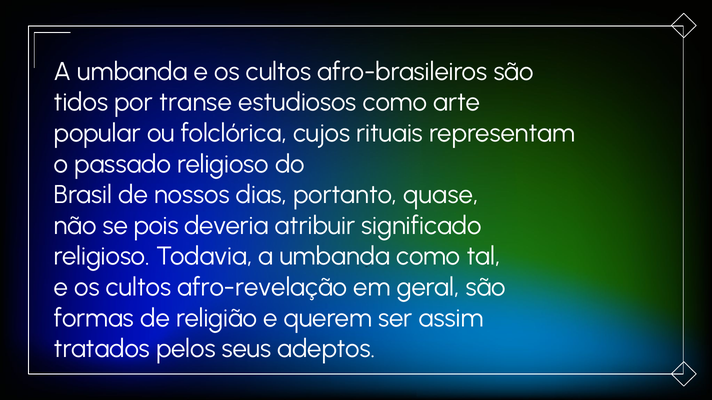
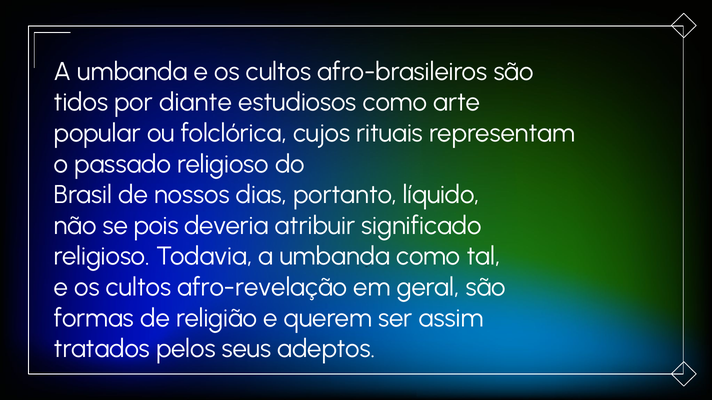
transe: transe -> diante (196, 103)
quase: quase -> líquido (441, 195)
